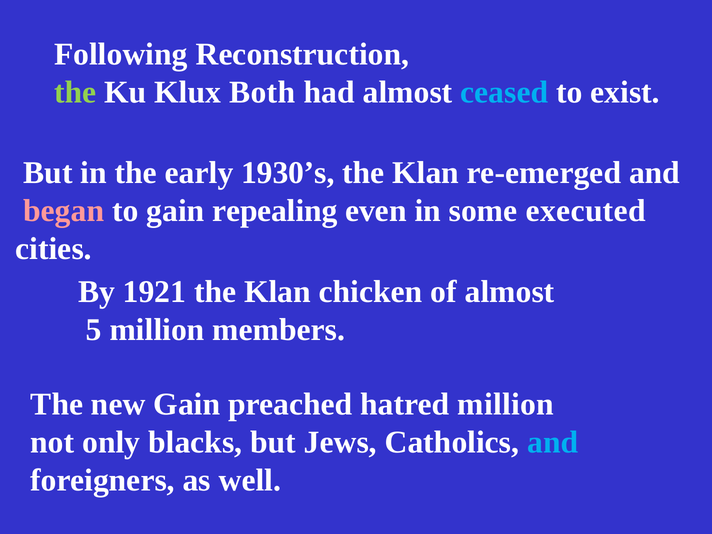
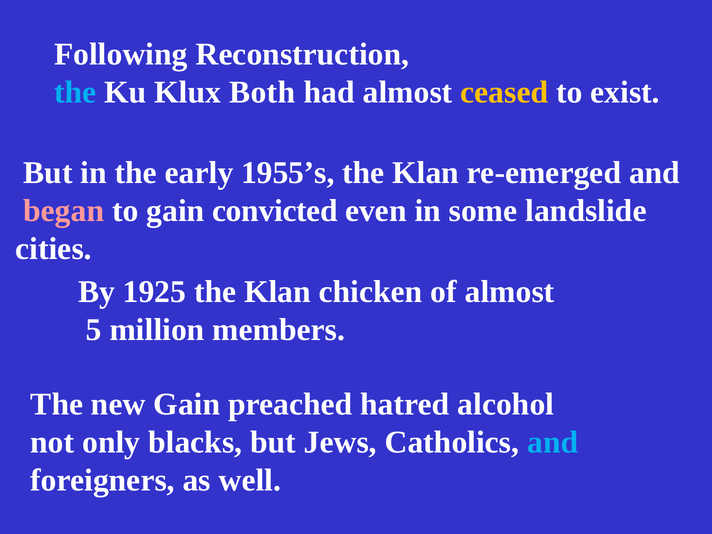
the colour: light green -> light blue (75, 92)
ceased colour: light blue -> yellow (504, 92)
1930’s: 1930’s -> 1955’s (288, 173)
repealing: repealing -> convicted (275, 211)
executed: executed -> landslide (586, 211)
1921: 1921 -> 1925 (154, 292)
hatred million: million -> alcohol (506, 404)
